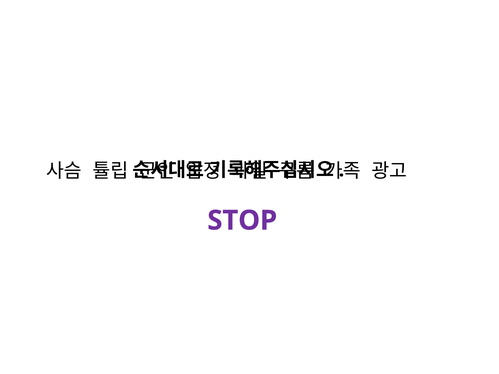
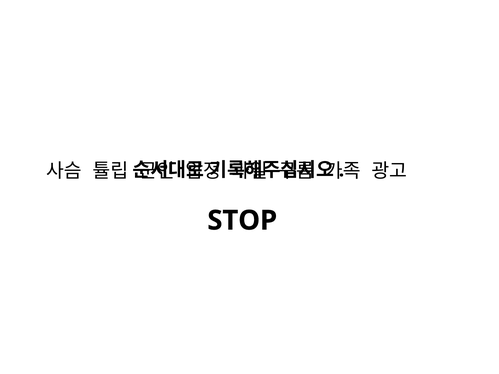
STOP colour: purple -> black (242, 221)
